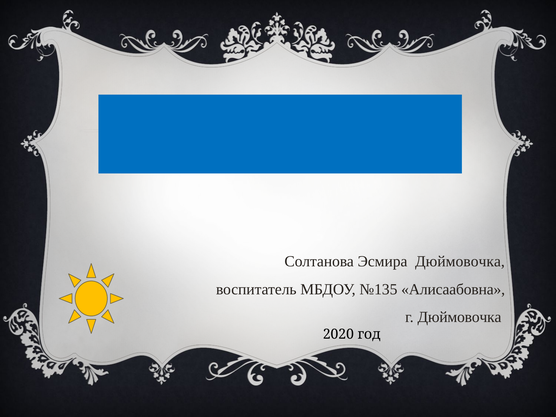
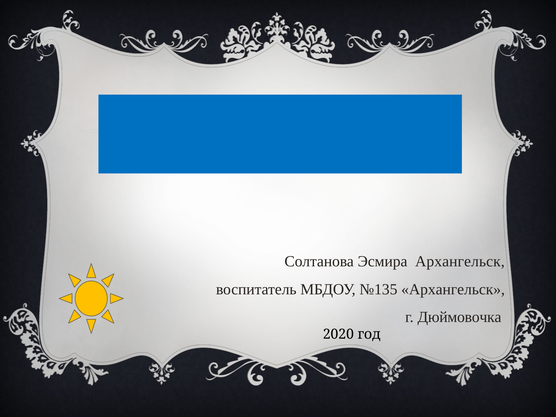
Эсмира Дюймовочка: Дюймовочка -> Архангельск (460, 262)
№135 Алисаабовна: Алисаабовна -> Архангельск (453, 289)
